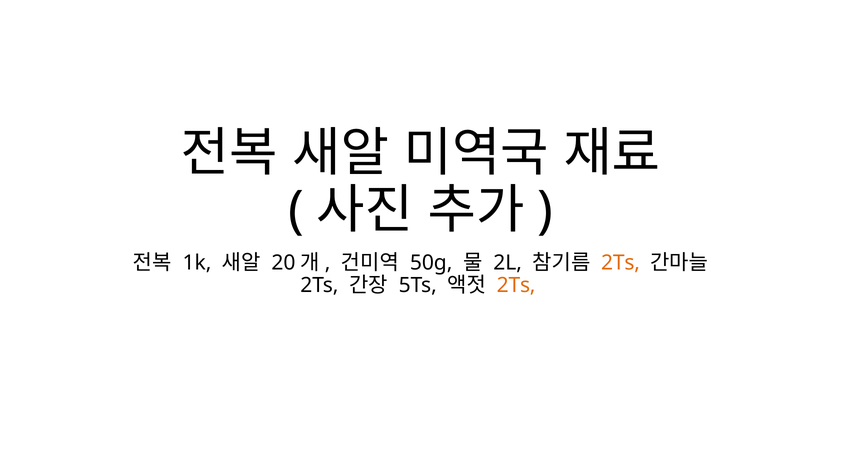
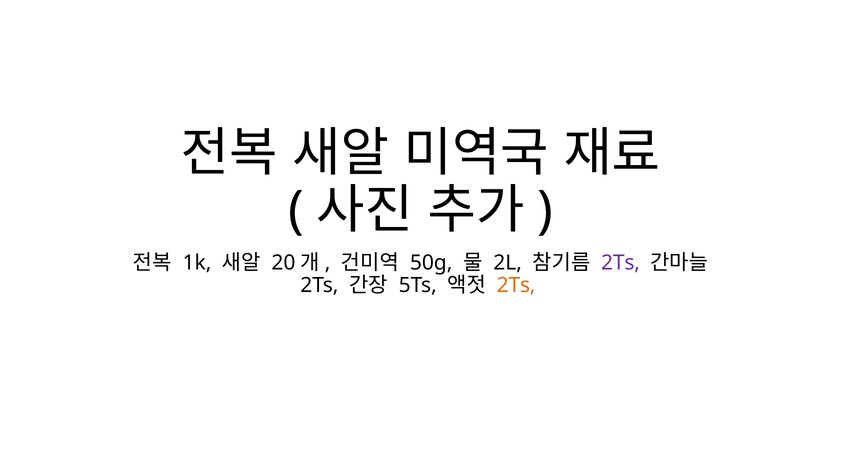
2Ts colour: orange -> purple (621, 263)
